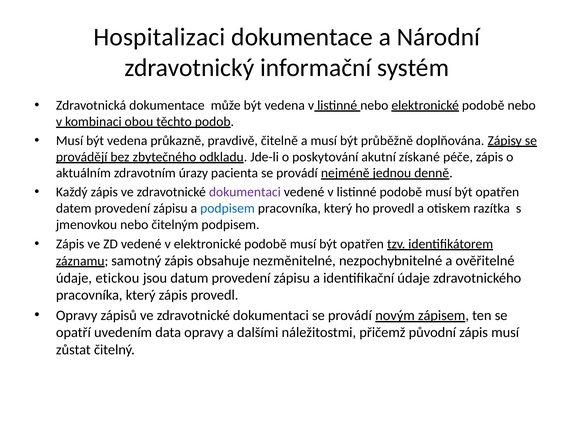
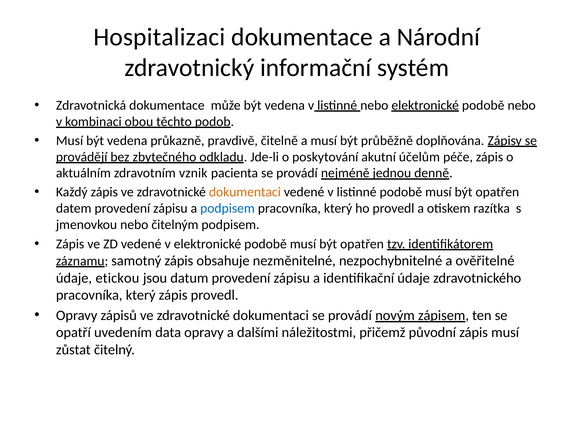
získané: získané -> účelům (419, 157)
úrazy: úrazy -> vznik (193, 173)
dokumentaci colour: purple -> orange (245, 192)
